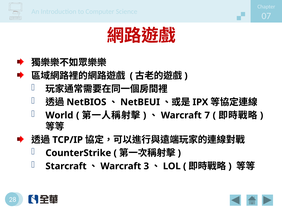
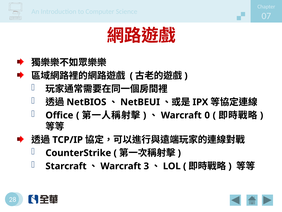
World: World -> Office (59, 115)
7: 7 -> 0 (207, 115)
